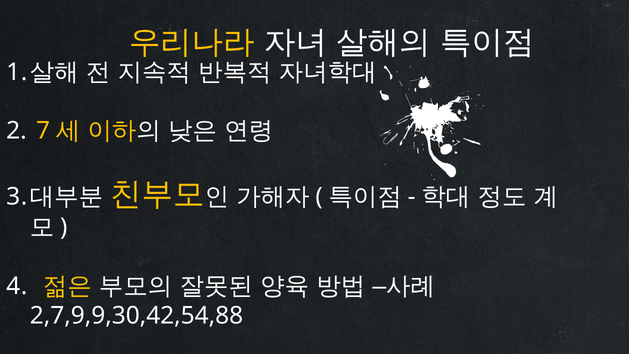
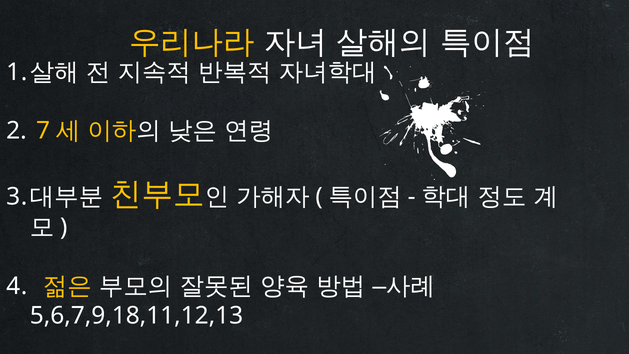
2,7,9,9,30,42,54,88: 2,7,9,9,30,42,54,88 -> 5,6,7,9,18,11,12,13 (136, 315)
